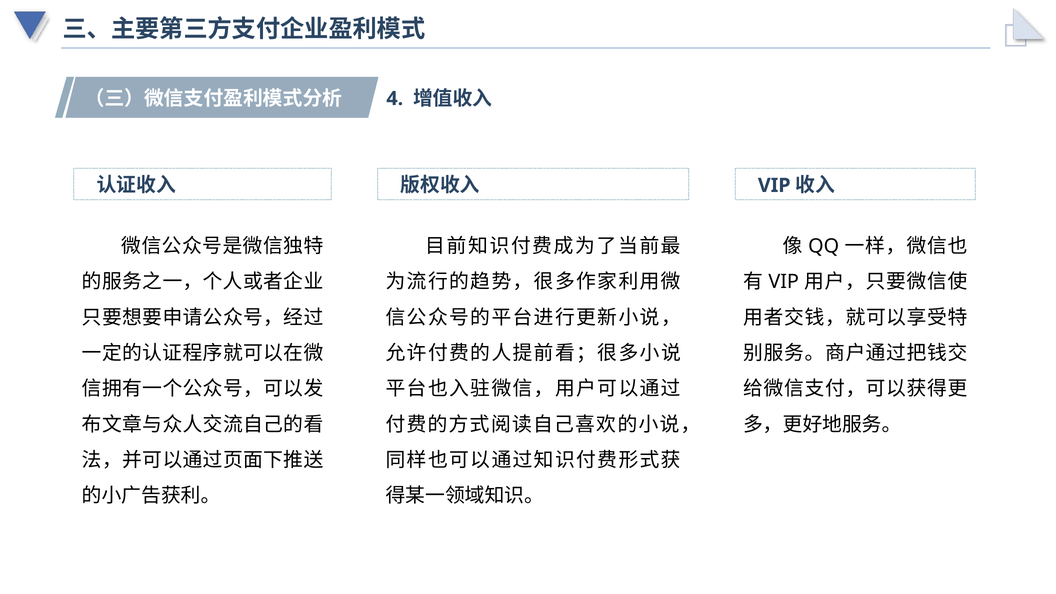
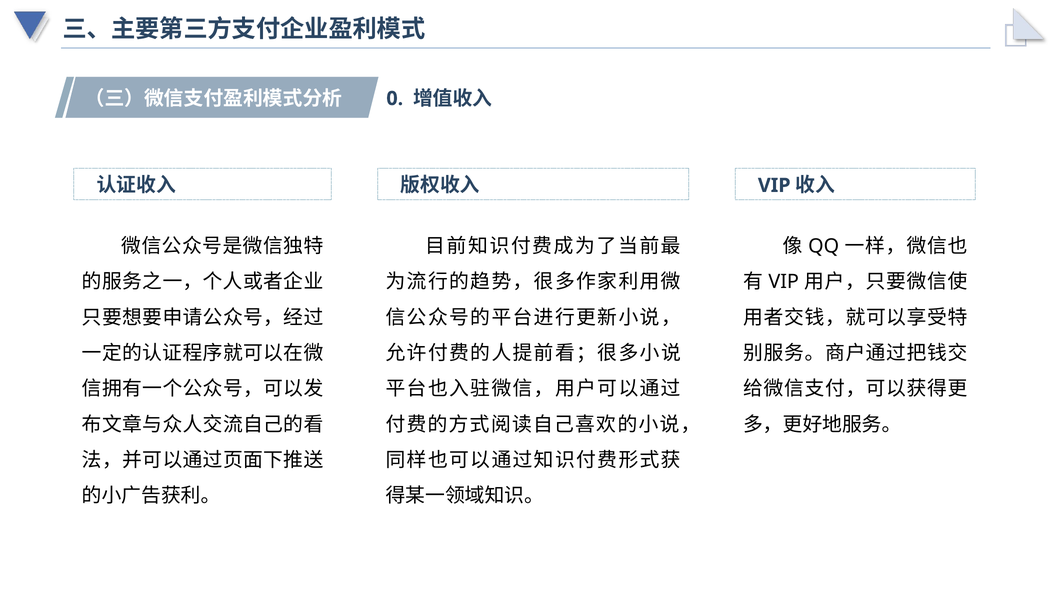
4: 4 -> 0 (395, 99)
